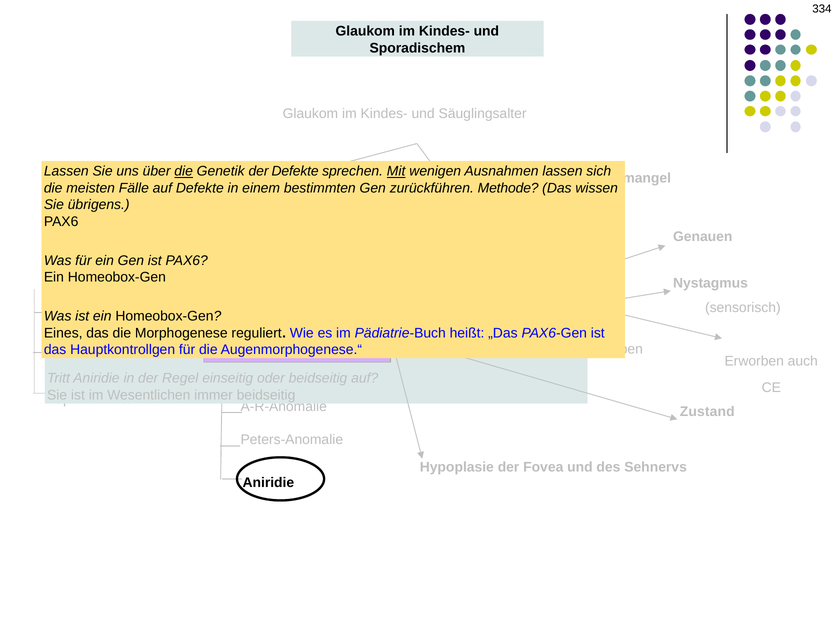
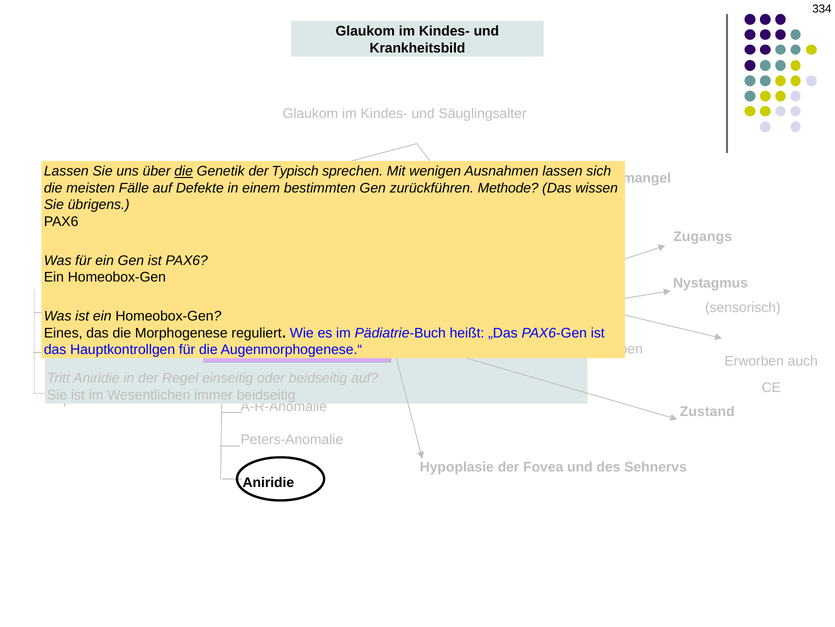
Sporadischem: Sporadischem -> Krankheitsbild (417, 48)
der Defekte: Defekte -> Typisch (295, 171)
Mit underline: present -> none (396, 171)
Genauen: Genauen -> Zugangs (703, 236)
